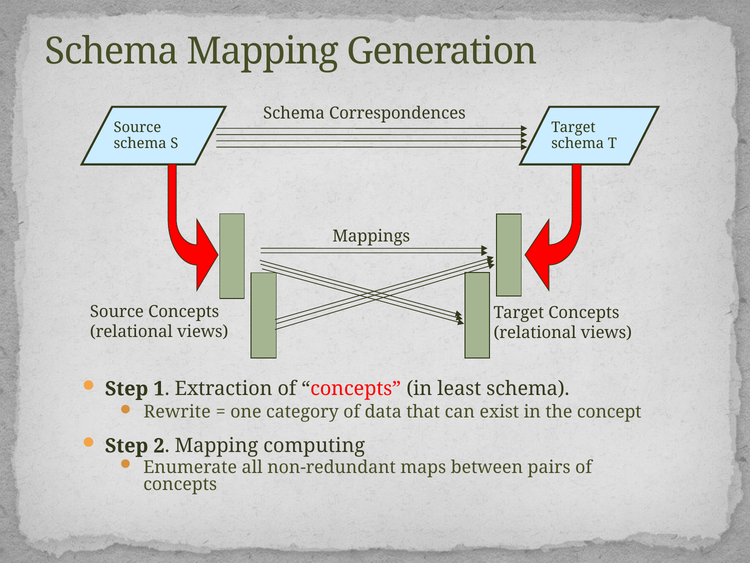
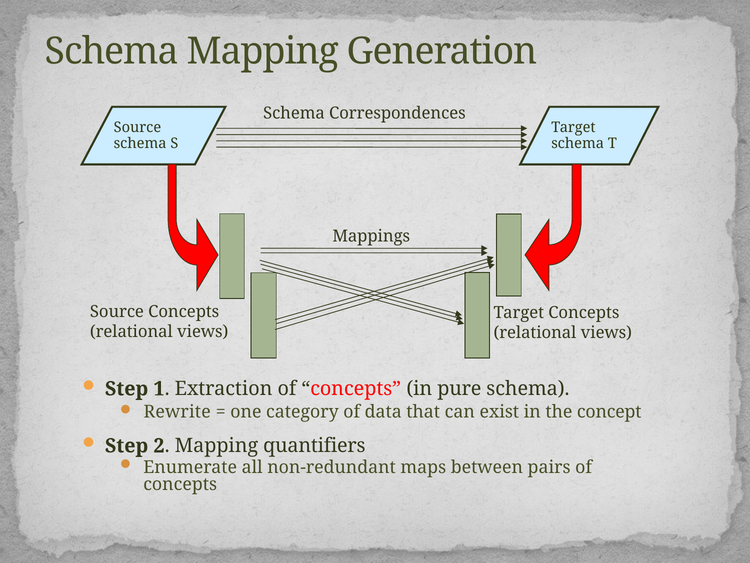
least: least -> pure (459, 388)
computing: computing -> quantifiers (314, 445)
